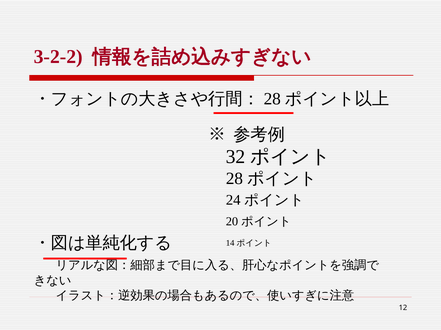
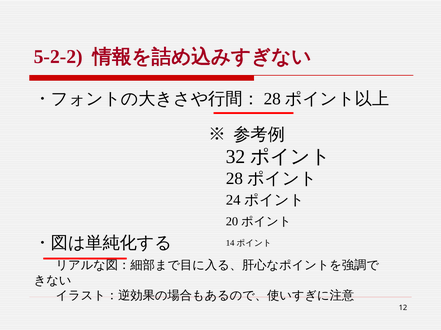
3-2-2: 3-2-2 -> 5-2-2 (58, 57)
